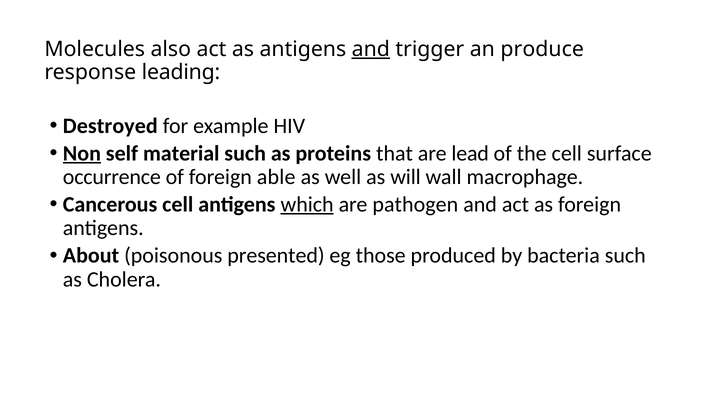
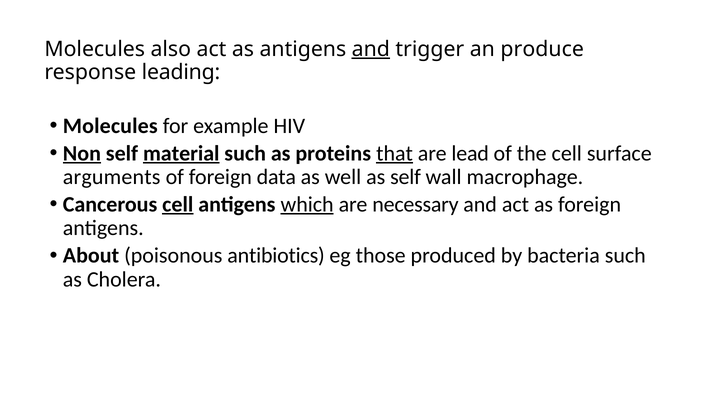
Destroyed: Destroyed -> Molecules (110, 126)
material underline: none -> present (181, 153)
that underline: none -> present (395, 153)
occurrence: occurrence -> arguments (112, 177)
able: able -> data (276, 177)
as will: will -> self (406, 177)
cell underline: none -> present (178, 204)
pathogen: pathogen -> necessary (415, 204)
presented: presented -> antibiotics (276, 256)
